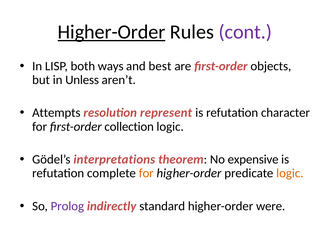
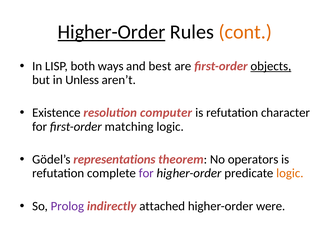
cont colour: purple -> orange (245, 32)
objects underline: none -> present (271, 66)
Attempts: Attempts -> Existence (56, 113)
represent: represent -> computer (166, 113)
collection: collection -> matching (129, 127)
interpretations: interpretations -> representations (114, 160)
expensive: expensive -> operators (253, 160)
for colour: orange -> purple (146, 174)
standard: standard -> attached (162, 206)
